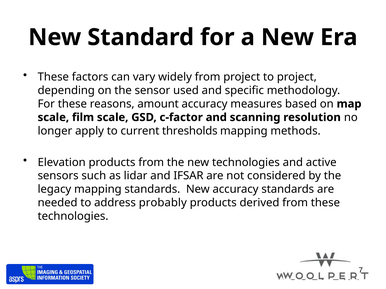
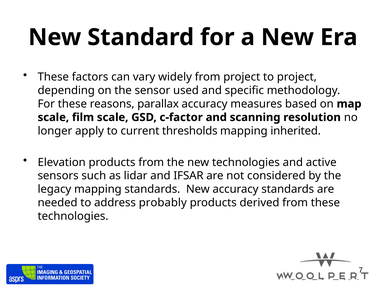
amount: amount -> parallax (158, 104)
methods: methods -> inherited (296, 131)
